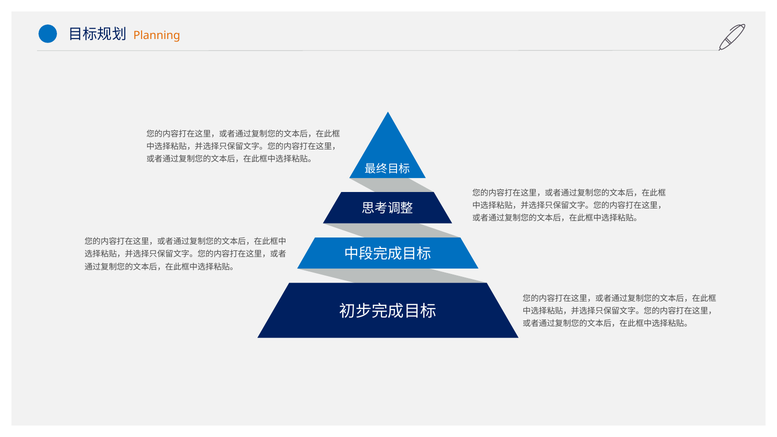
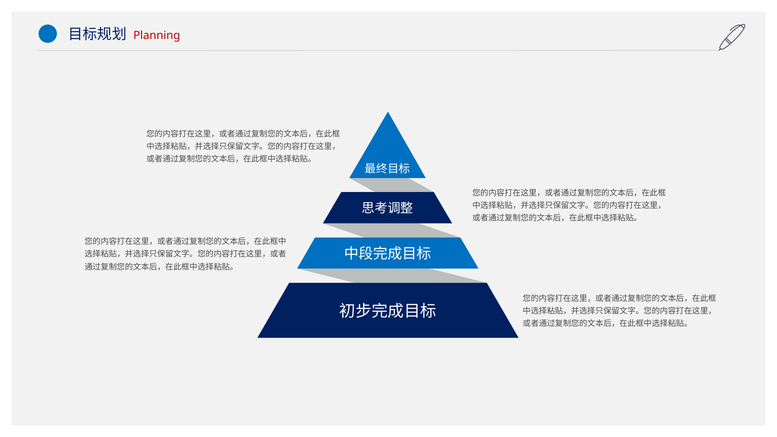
Planning colour: orange -> red (157, 36)
